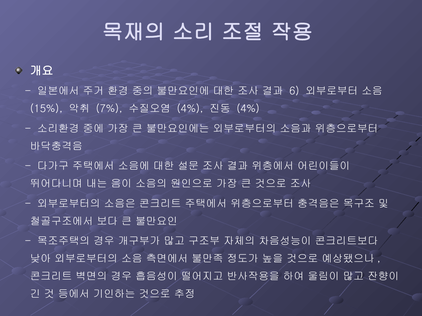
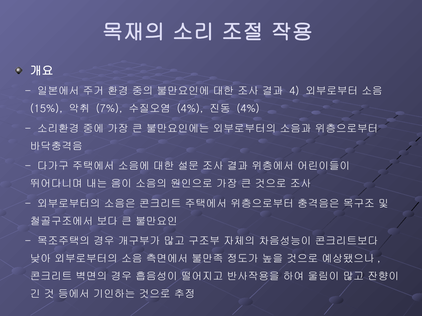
6: 6 -> 4 (294, 91)
